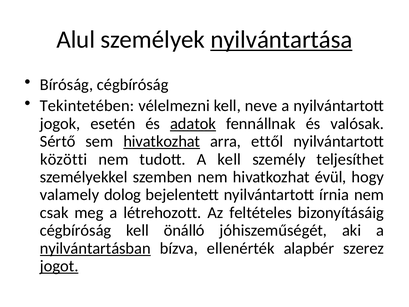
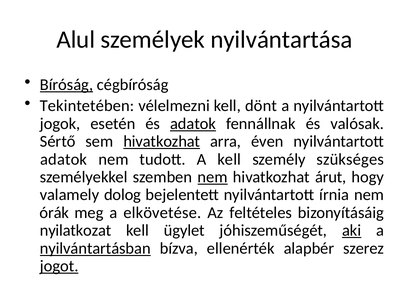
nyilvántartása underline: present -> none (281, 40)
Bíróság underline: none -> present (67, 85)
neve: neve -> dönt (261, 106)
ettől: ettől -> éven (267, 141)
közötti: közötti -> adatok (64, 159)
teljesíthet: teljesíthet -> szükséges (350, 159)
nem underline: none -> present (213, 177)
évül: évül -> árut (331, 177)
csak: csak -> órák (54, 212)
létrehozott: létrehozott -> elkövetése (162, 212)
cégbíróság: cégbíróság -> nyilatkozat (76, 230)
önálló: önálló -> ügylet (184, 230)
aki underline: none -> present (352, 230)
